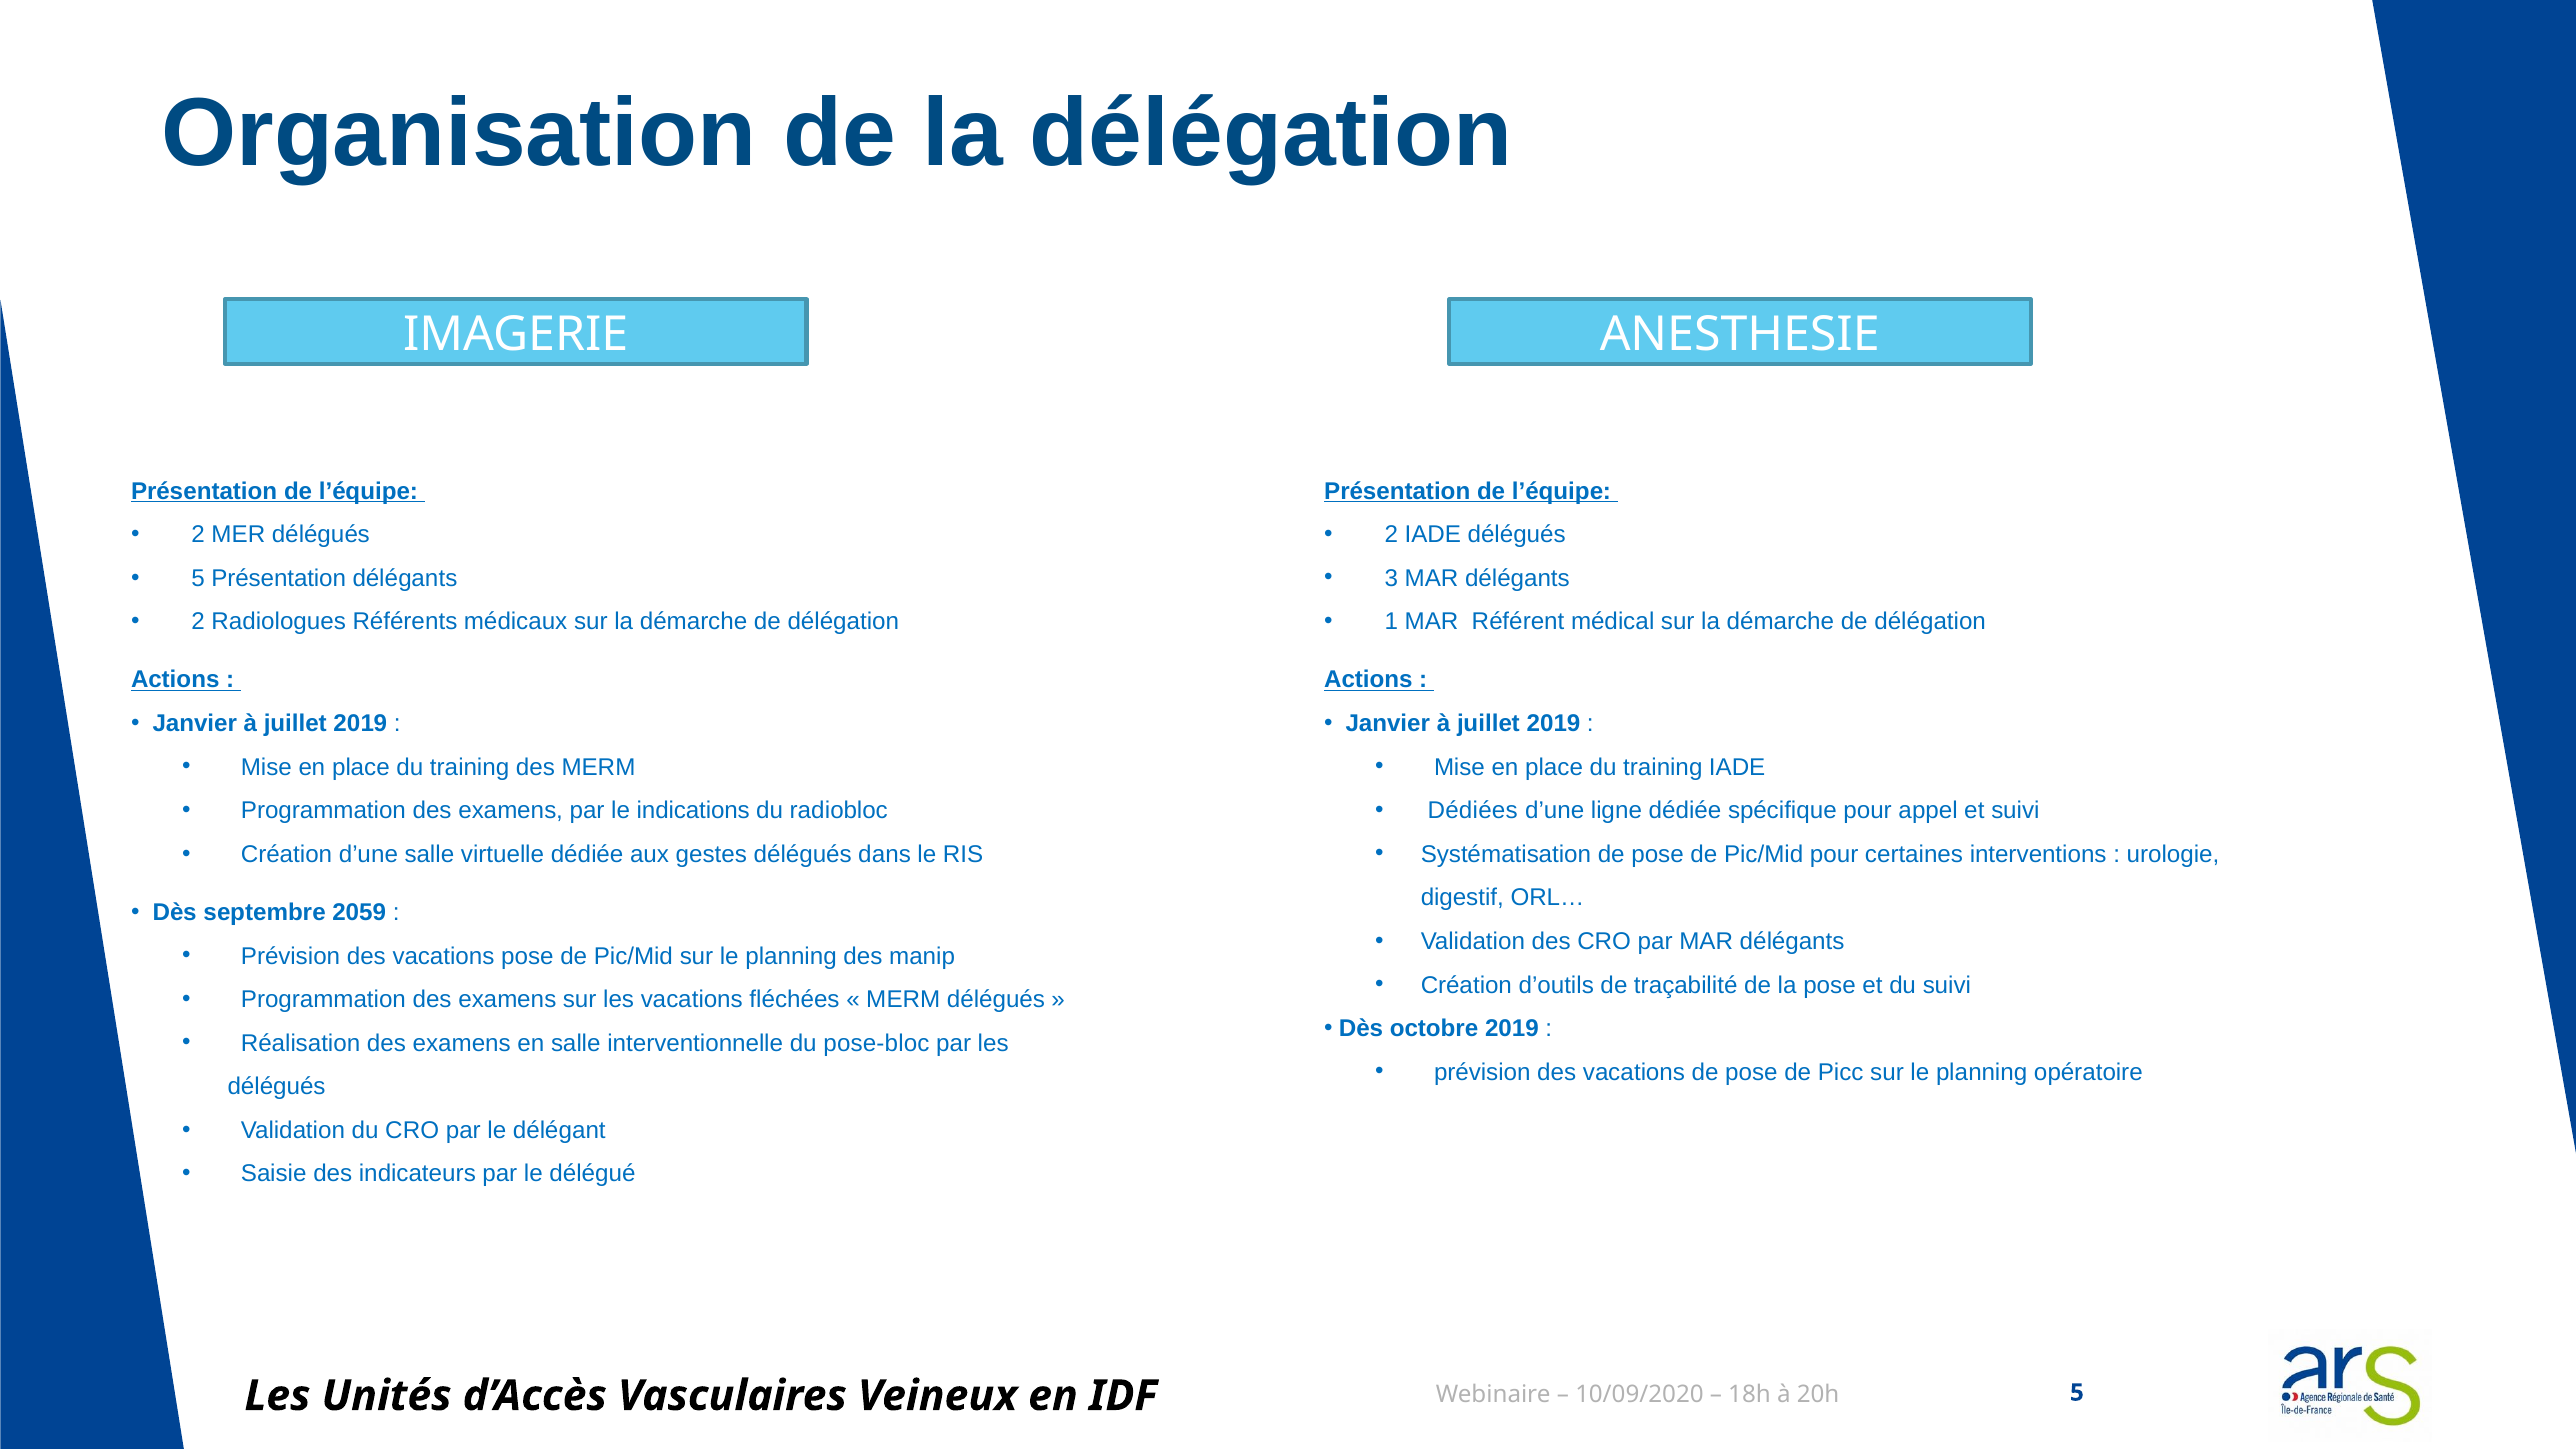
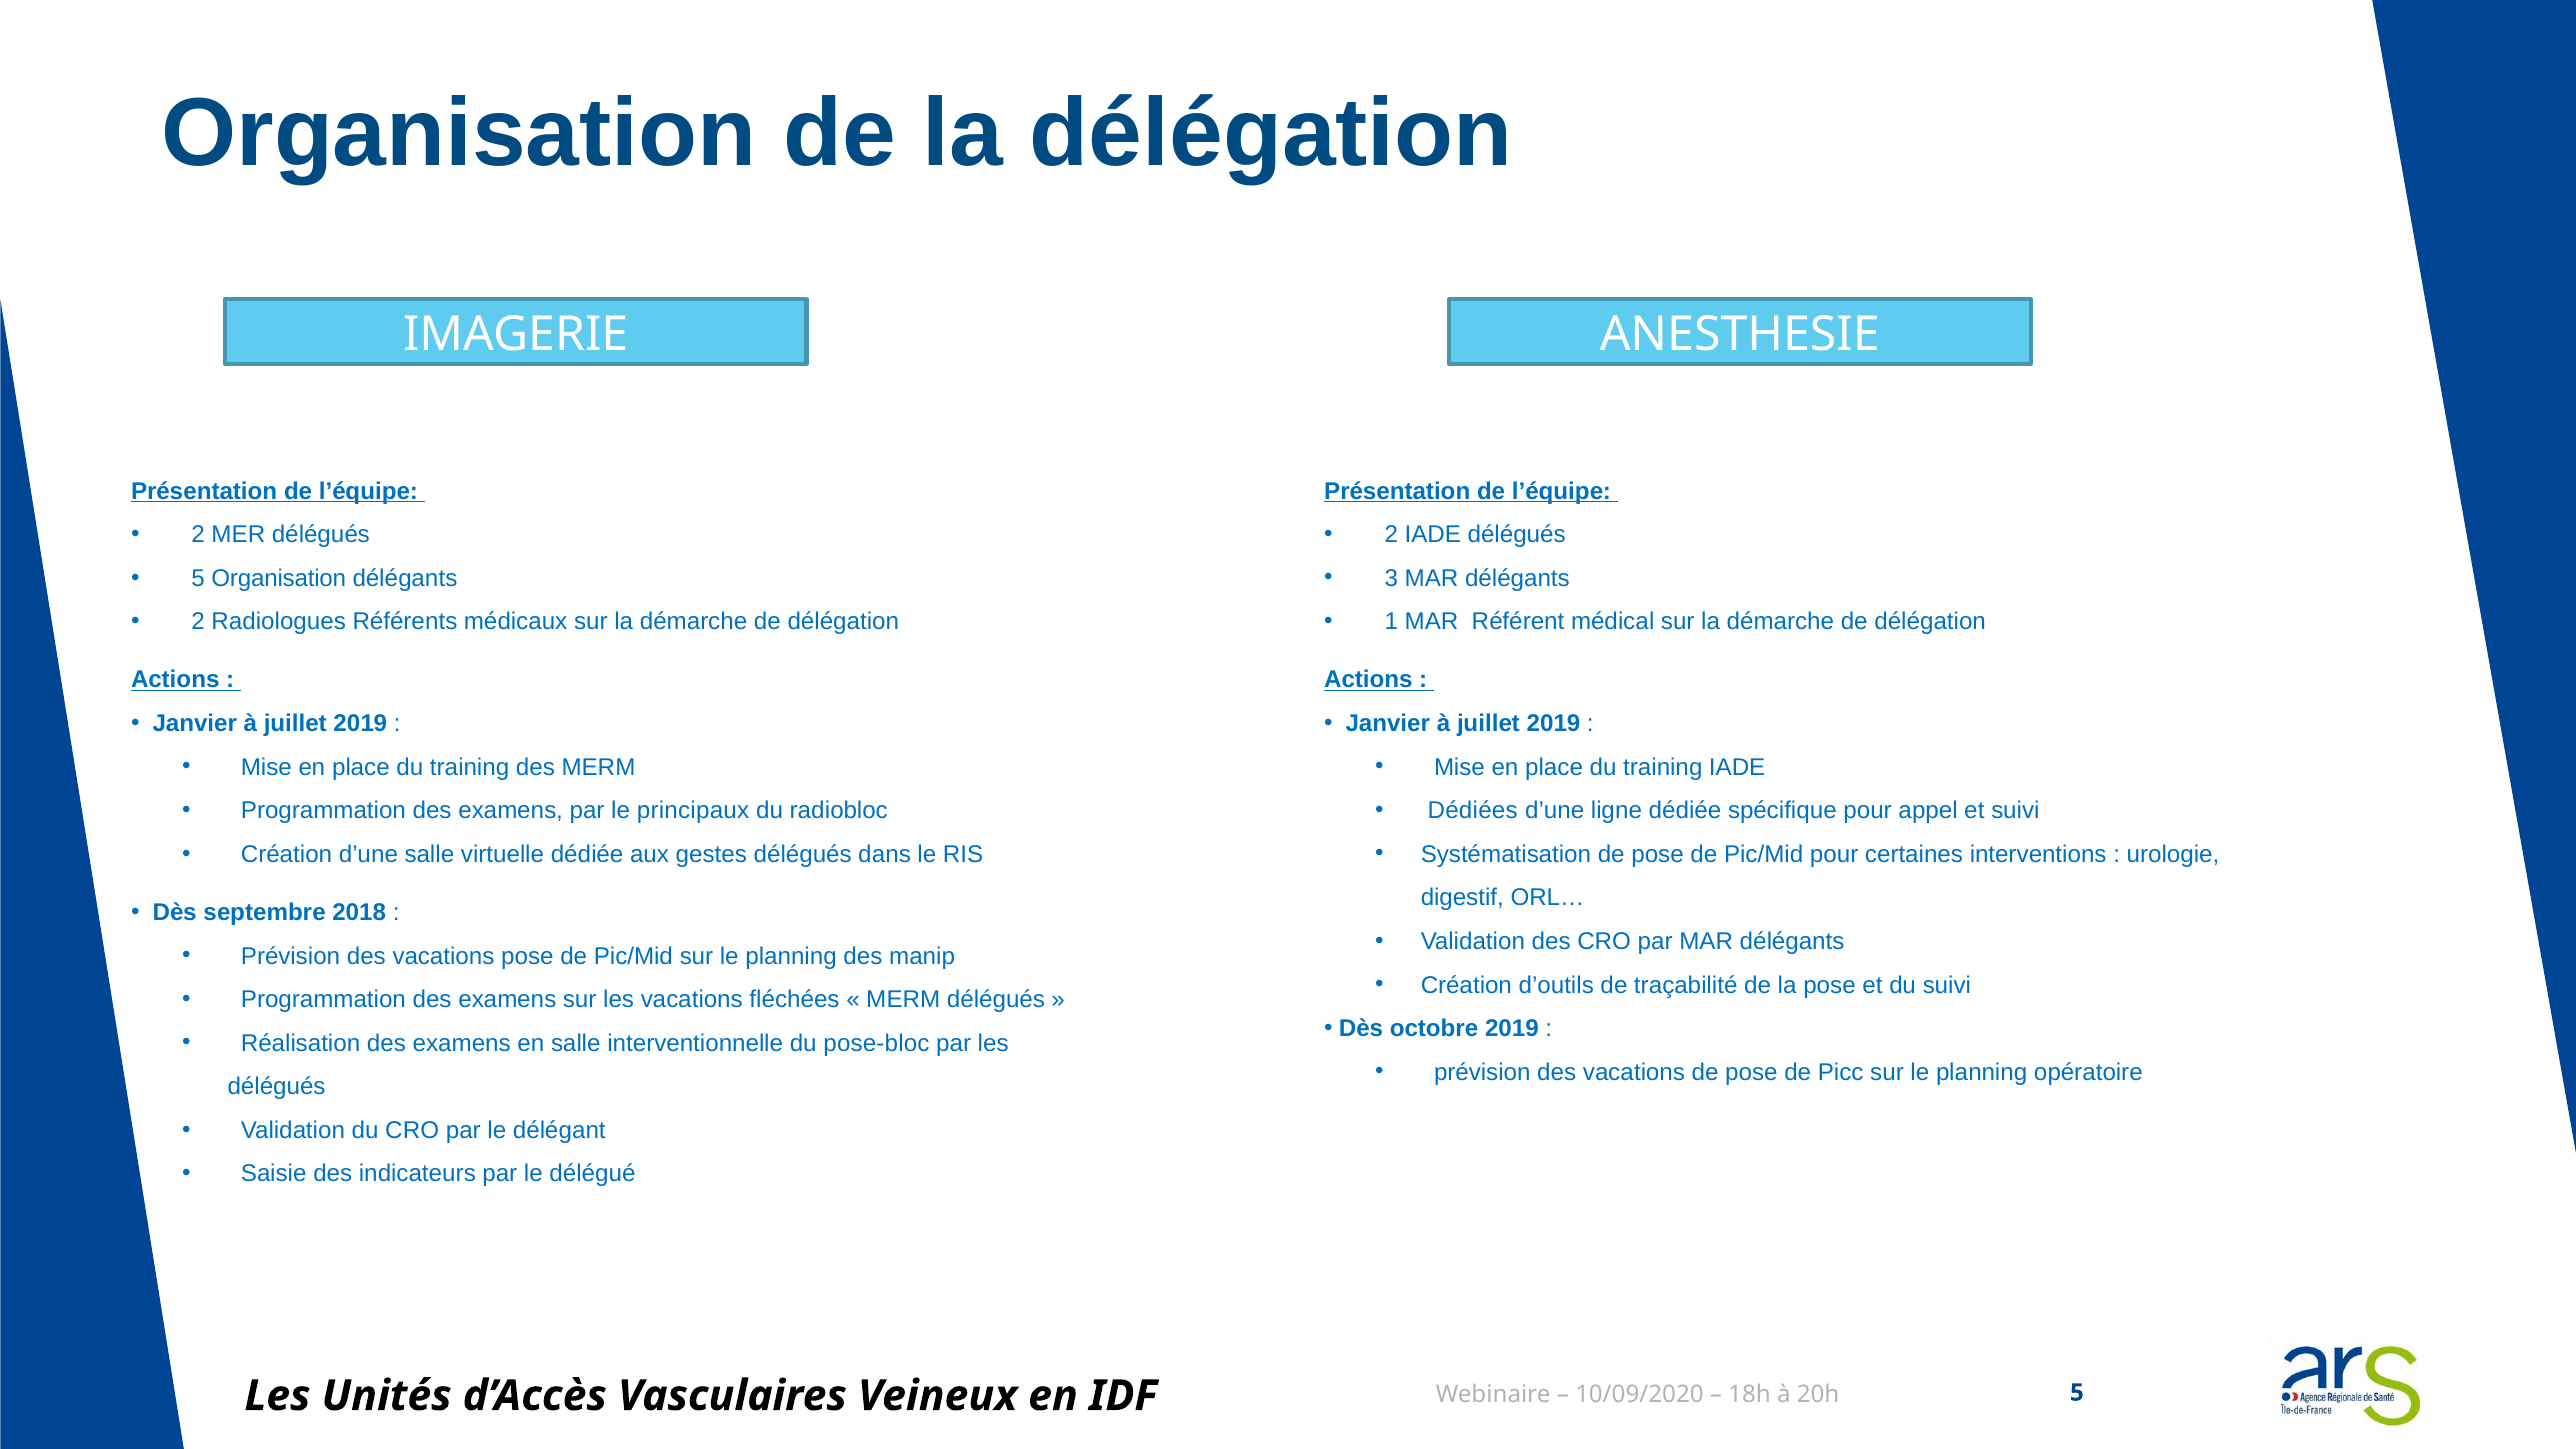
Présentation: Présentation -> Organisation (279, 578)
indications: indications -> principaux (693, 811)
2059: 2059 -> 2018 (359, 912)
